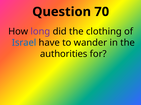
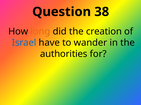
70: 70 -> 38 (102, 12)
long colour: purple -> orange (40, 32)
clothing: clothing -> creation (104, 32)
